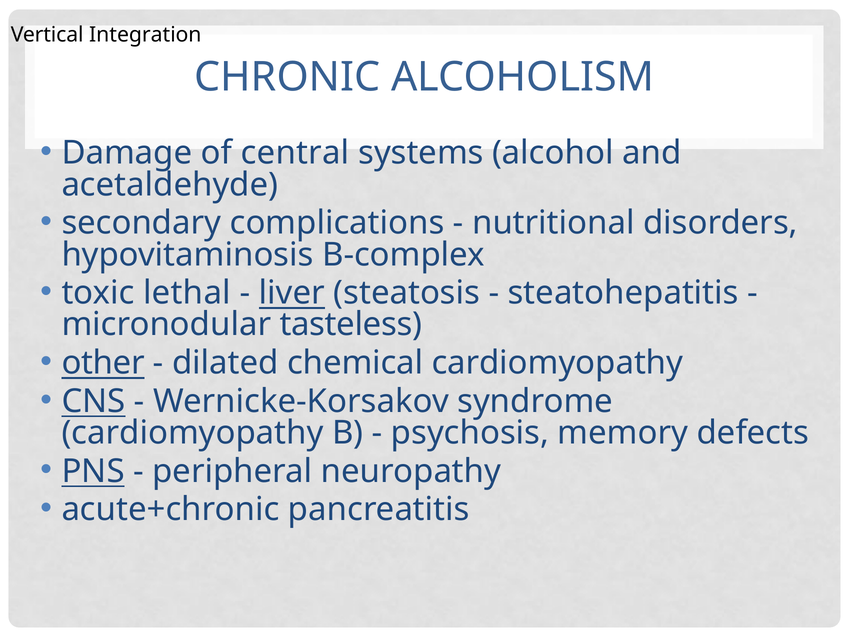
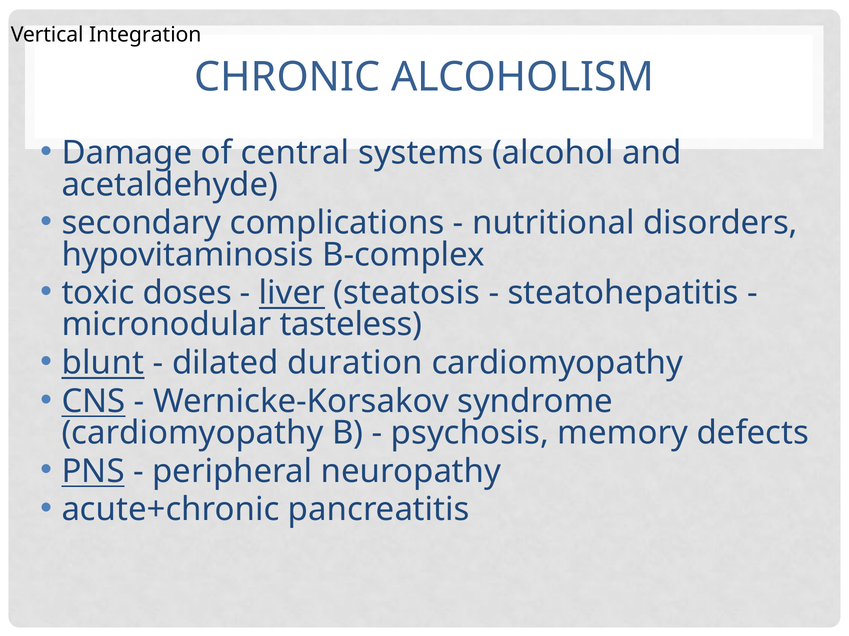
lethal: lethal -> doses (187, 293)
other: other -> blunt (103, 363)
chemical: chemical -> duration (355, 363)
